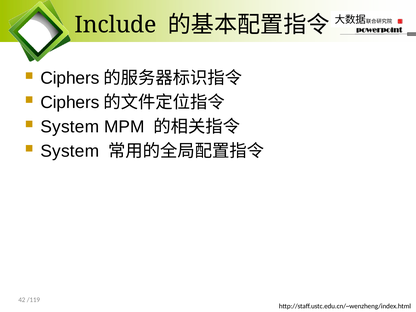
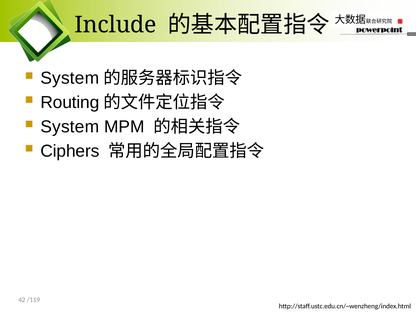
Ciphers: Ciphers -> System (70, 78)
Ciphers: Ciphers -> Routing (70, 102)
System: System -> Ciphers (70, 151)
